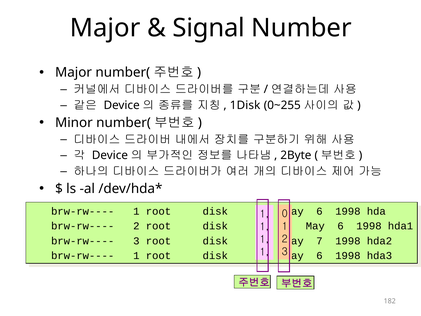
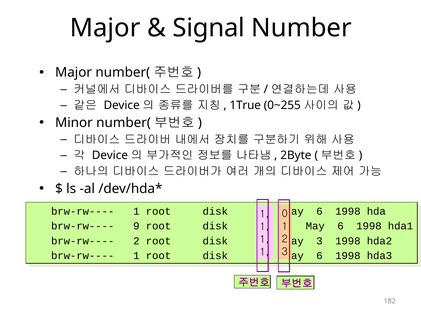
1Disk: 1Disk -> 1True (245, 105)
2: 2 -> 9 (136, 226)
3: 3 -> 2 (136, 241)
7: 7 -> 3 (319, 241)
